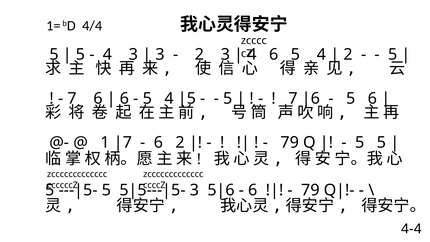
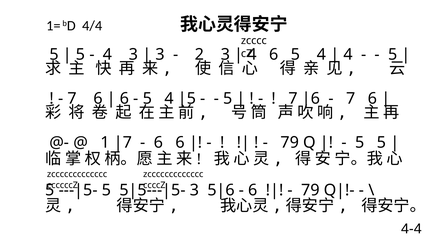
2: 2 -> 4 (348, 54)
5: 5 -> 7 (351, 99)
6 2: 2 -> 6 (180, 143)
